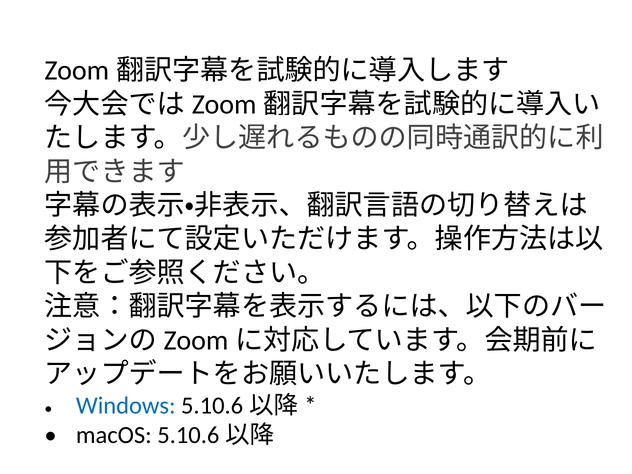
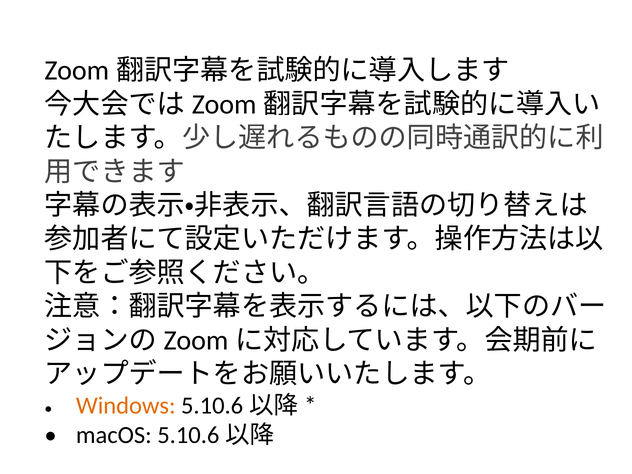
Windows colour: blue -> orange (126, 405)
